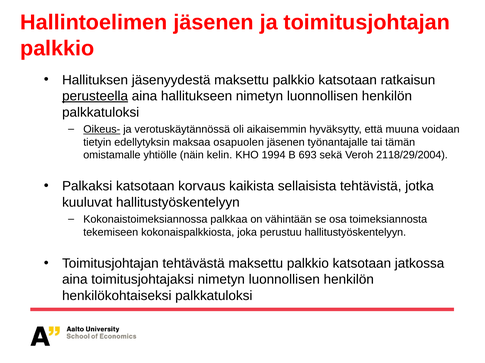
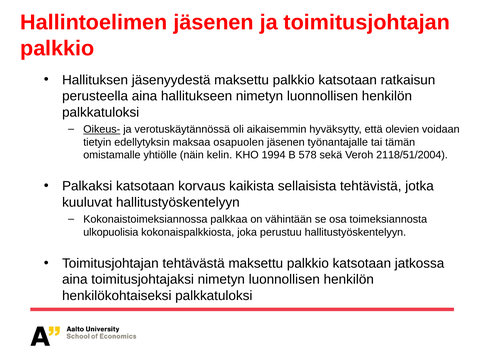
perusteella underline: present -> none (95, 96)
muuna: muuna -> olevien (402, 130)
693: 693 -> 578 (308, 155)
2118/29/2004: 2118/29/2004 -> 2118/51/2004 (412, 155)
tekemiseen: tekemiseen -> ulkopuolisia (111, 233)
